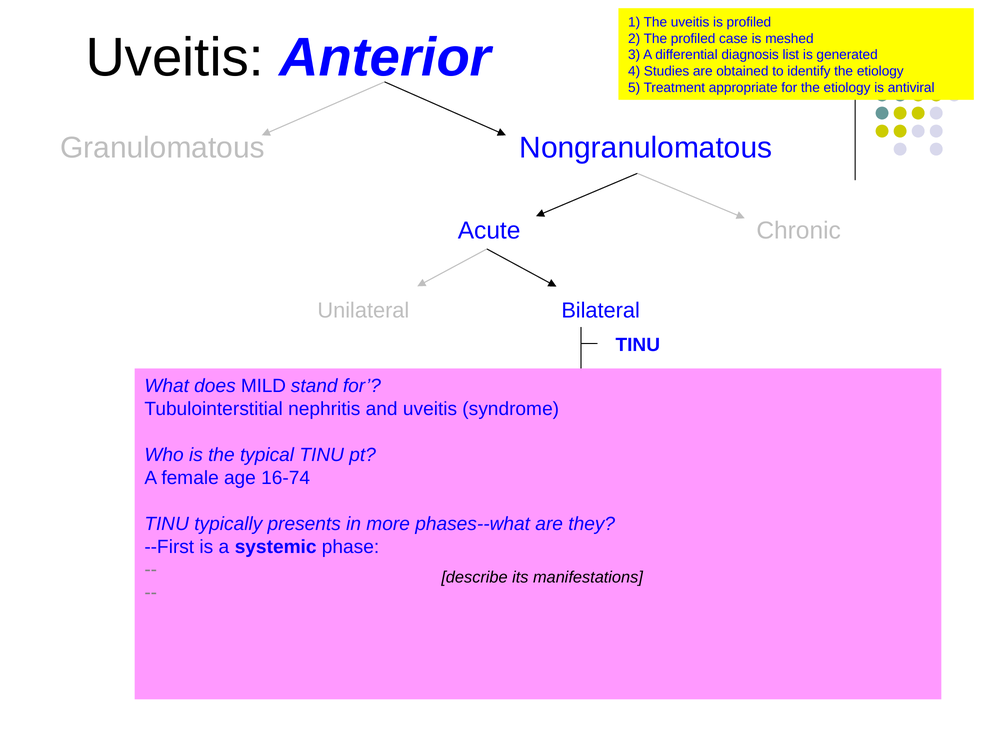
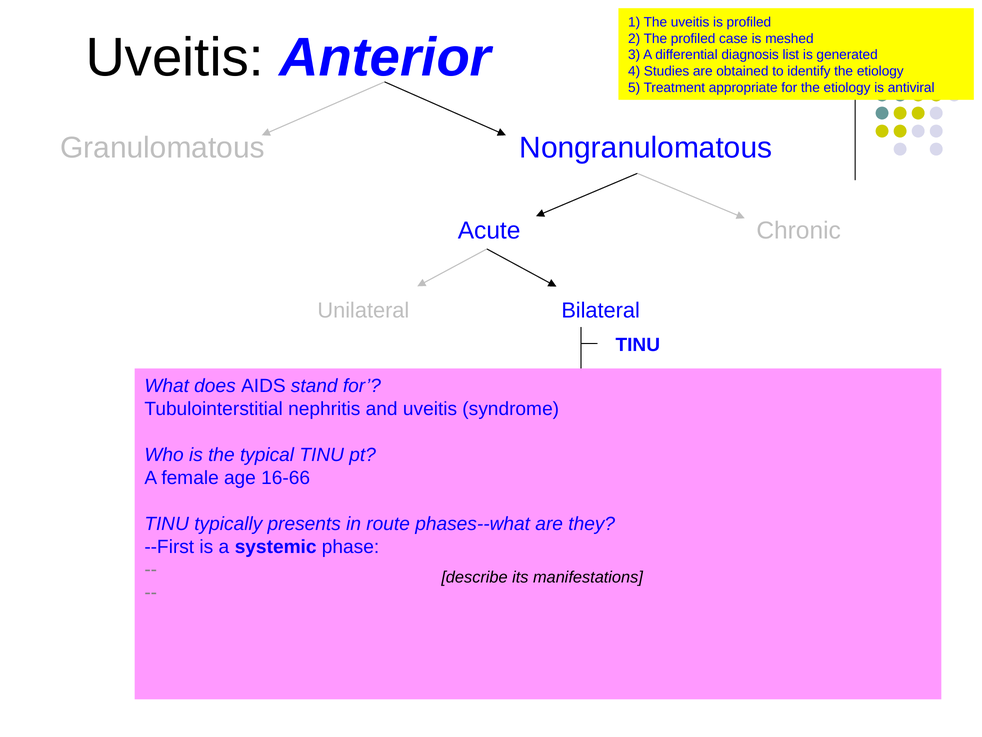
MILD: MILD -> AIDS (263, 386)
16-74: 16-74 -> 16-66 (286, 478)
more: more -> route (388, 523)
